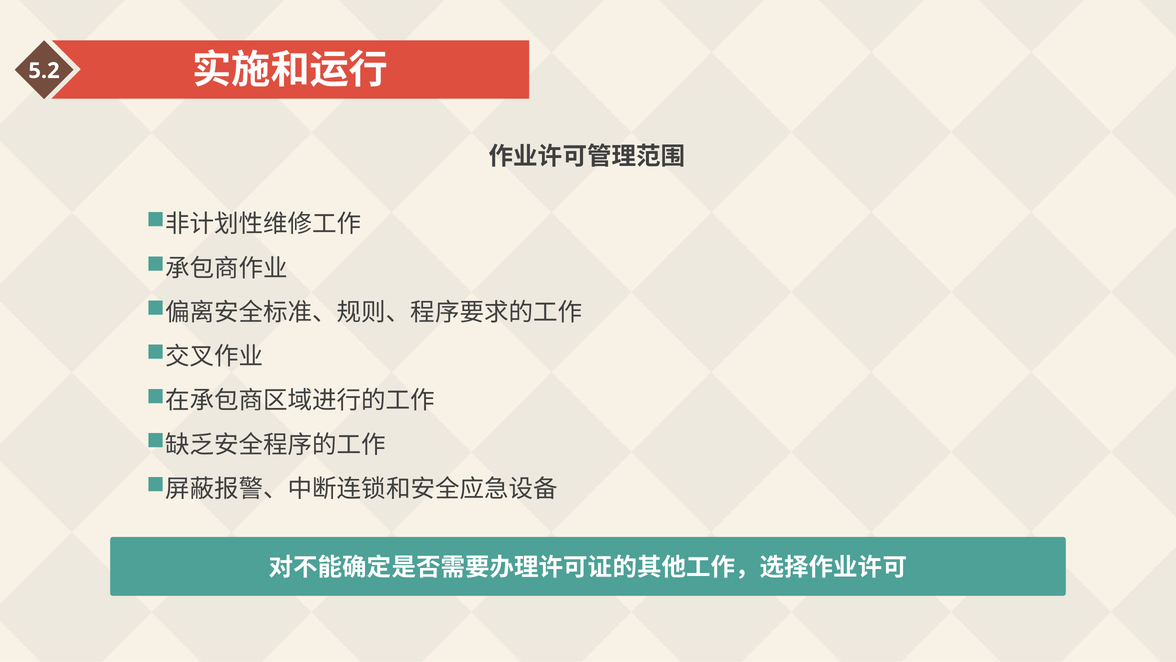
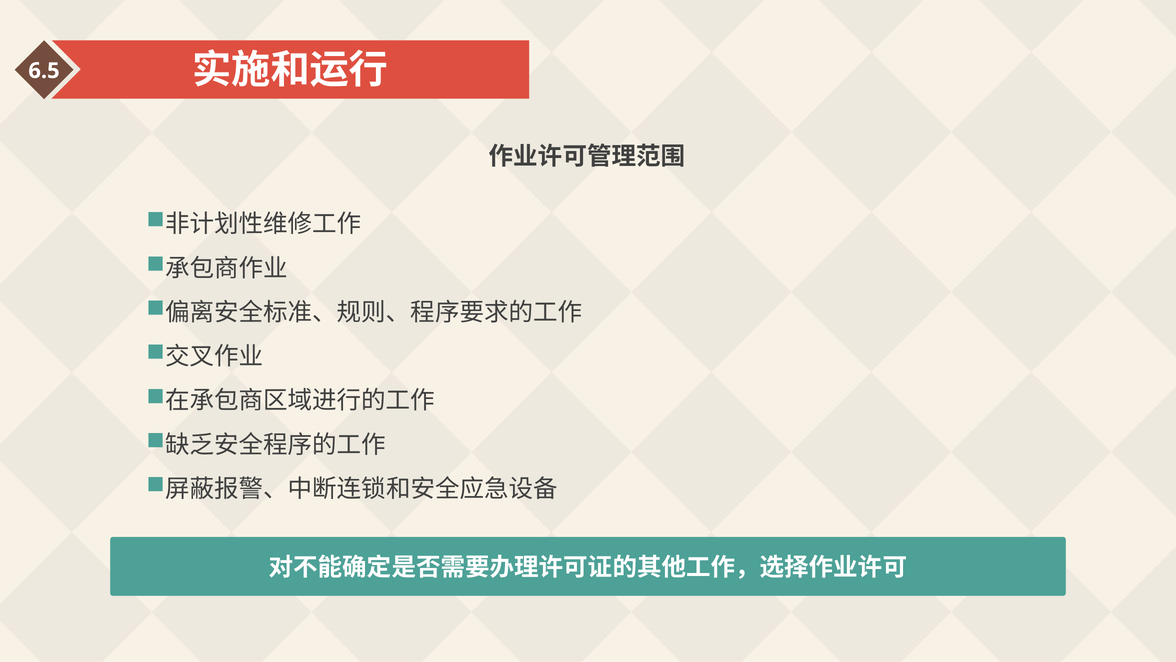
5.2: 5.2 -> 6.5 (44, 71)
